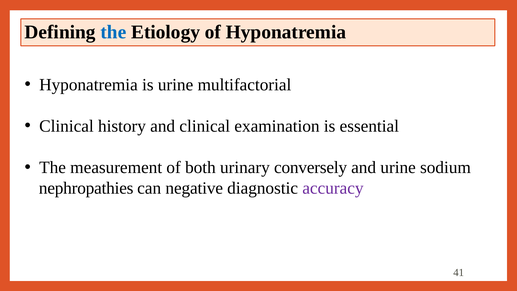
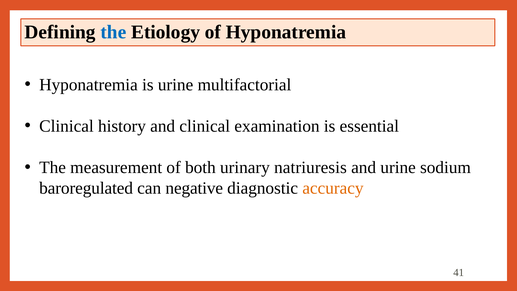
conversely: conversely -> natriuresis (310, 167)
nephropathies: nephropathies -> baroregulated (86, 188)
accuracy colour: purple -> orange (333, 188)
